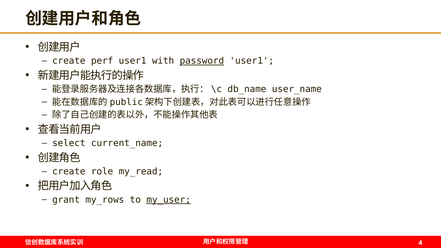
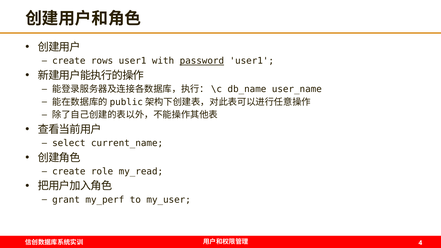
perf: perf -> rows (102, 61)
my_rows: my_rows -> my_perf (105, 200)
my_user underline: present -> none (169, 200)
